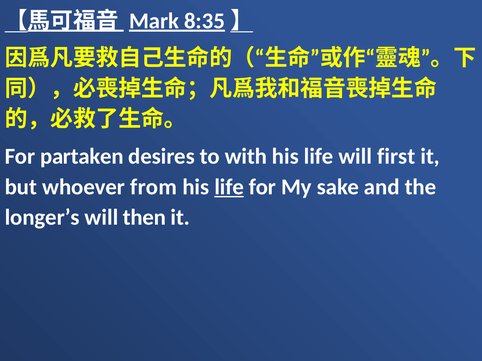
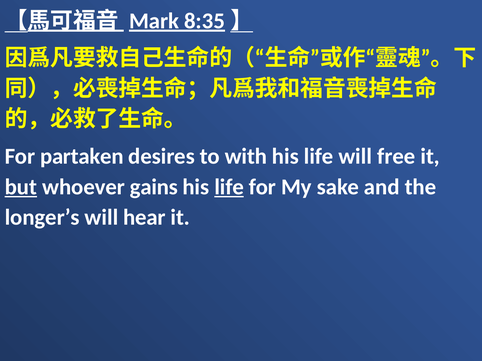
first: first -> free (396, 157)
but underline: none -> present (21, 187)
from: from -> gains (154, 187)
then: then -> hear (144, 218)
